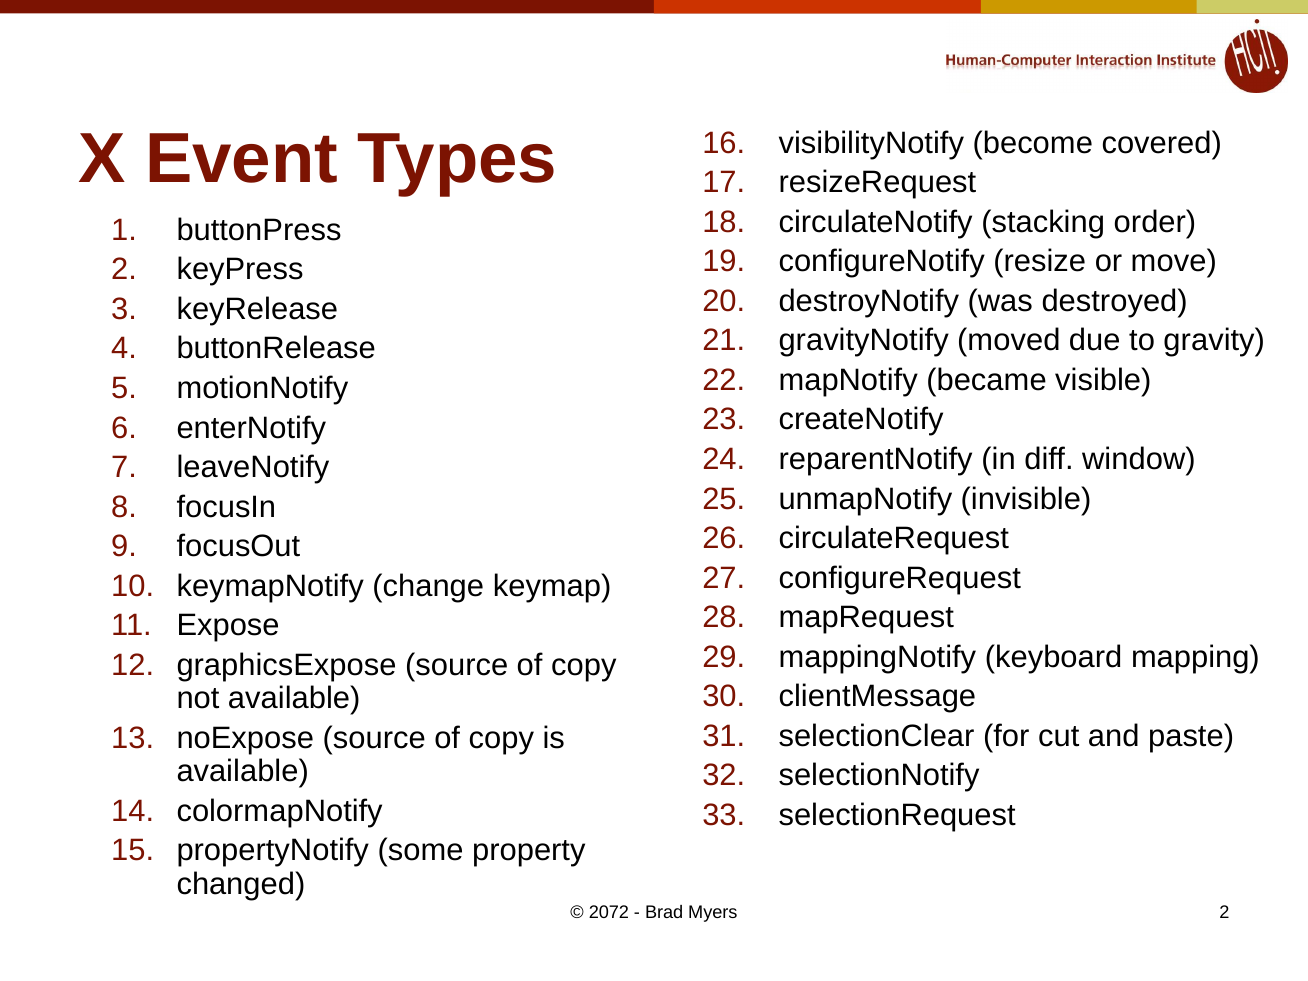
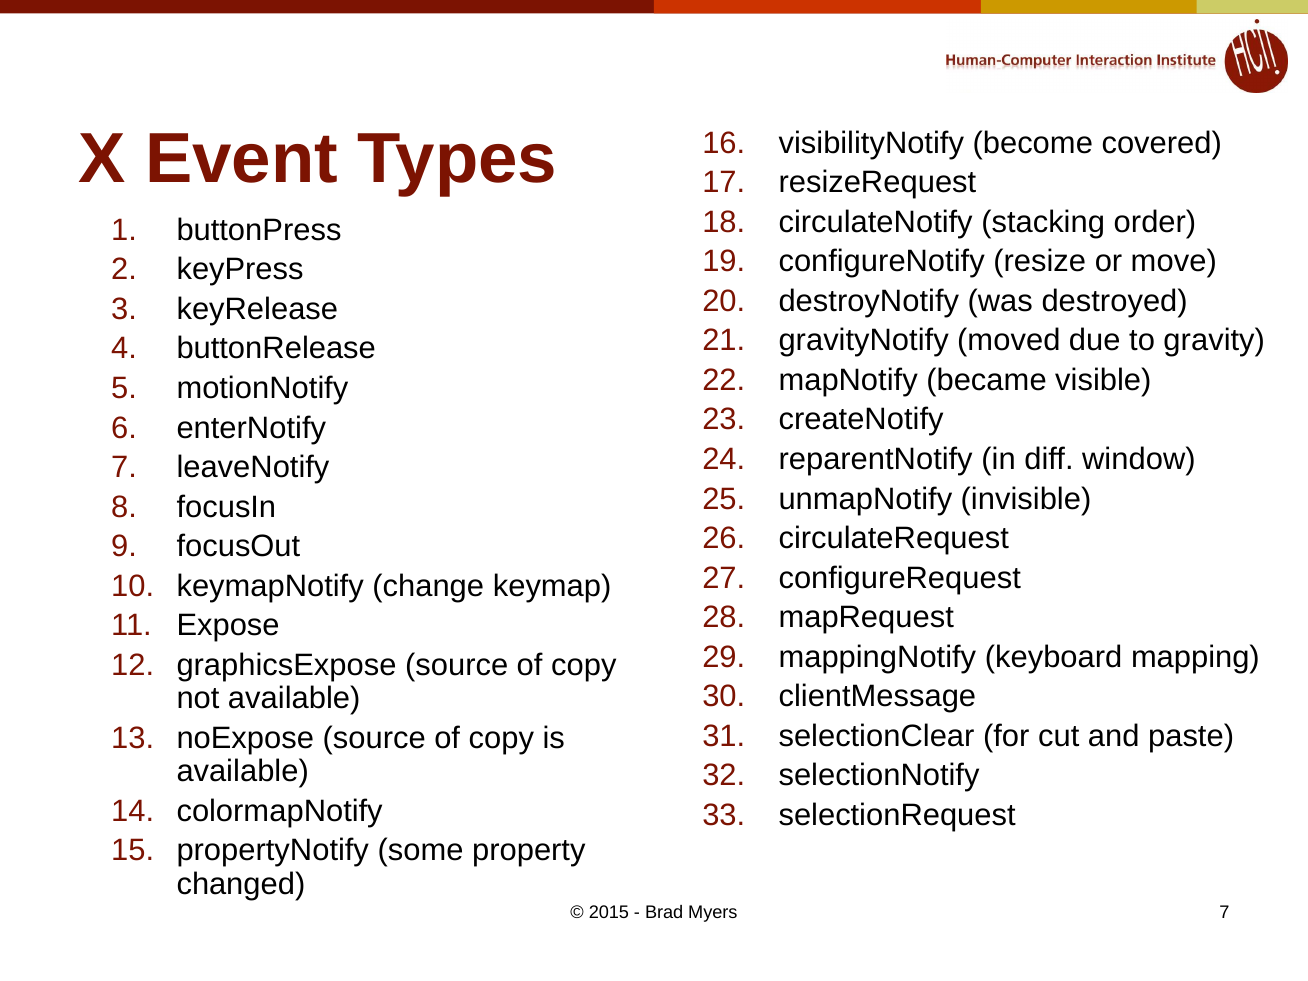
2072: 2072 -> 2015 (609, 913)
Myers 2: 2 -> 7 (1225, 913)
